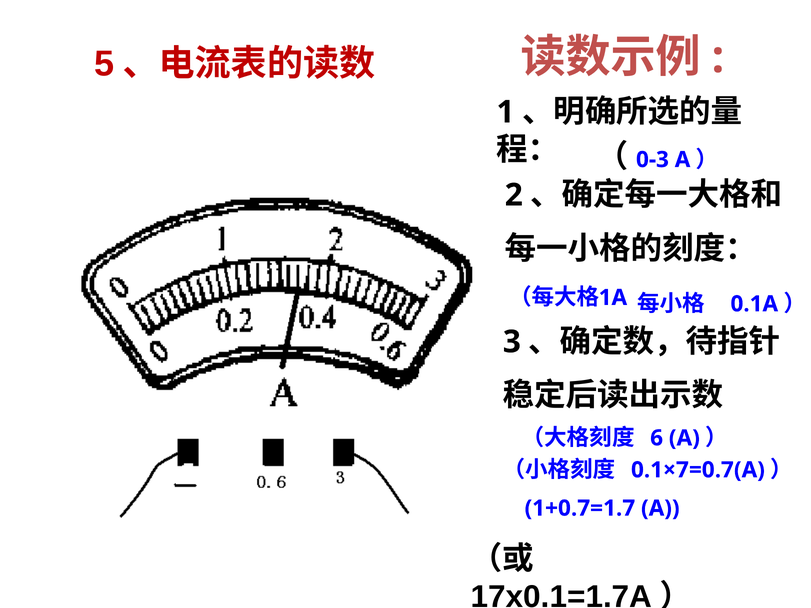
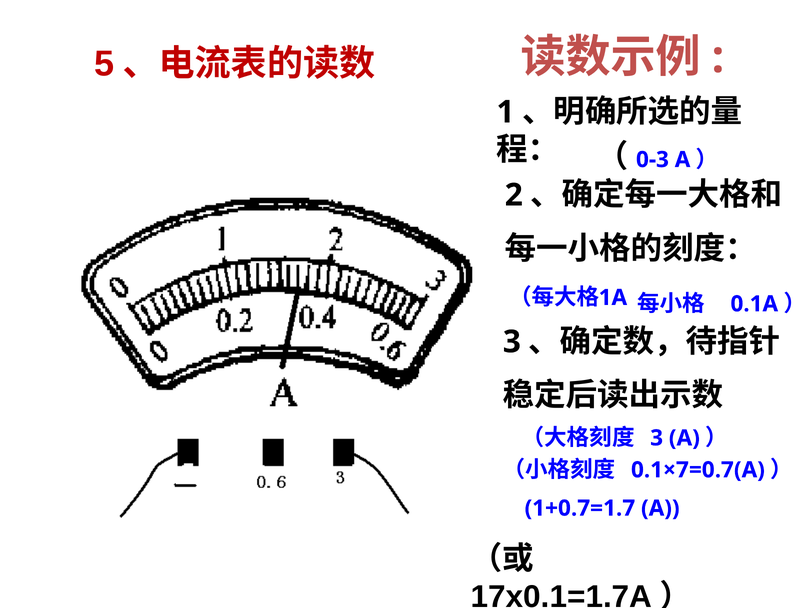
6: 6 -> 3 (657, 438)
